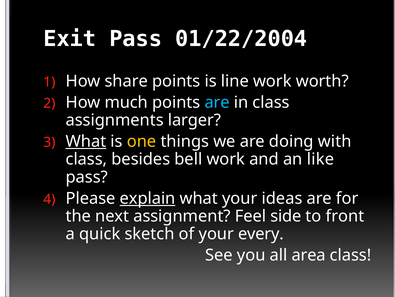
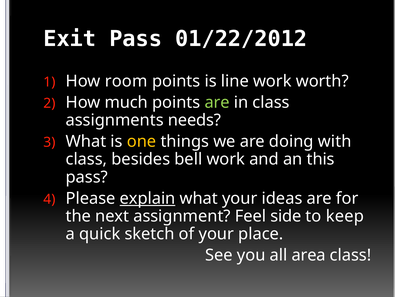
01/22/2004: 01/22/2004 -> 01/22/2012 (241, 39)
share: share -> room (126, 81)
are colour: light blue -> light green (217, 102)
larger: larger -> needs (194, 120)
What underline: present -> none (86, 141)
like: like -> this (321, 159)
front: front -> keep (345, 216)
every: every -> place (261, 233)
